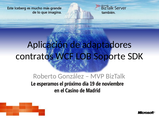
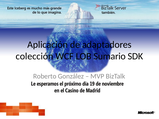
contratos: contratos -> colección (34, 56)
Soporte: Soporte -> Sumario (110, 56)
